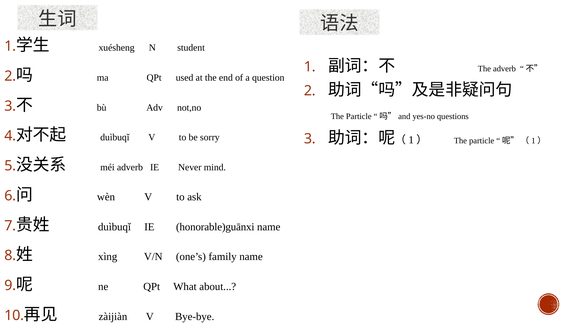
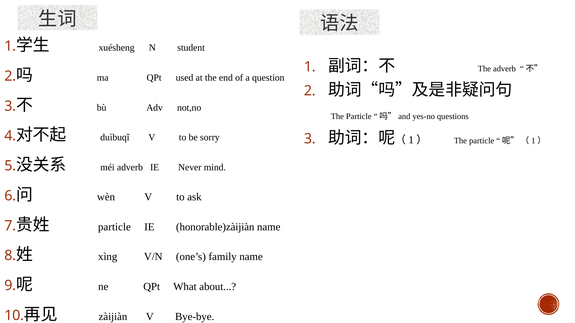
duìbuqǐ: duìbuqǐ -> particle (114, 227)
honorable)guānxi: honorable)guānxi -> honorable)zàijiàn (215, 227)
